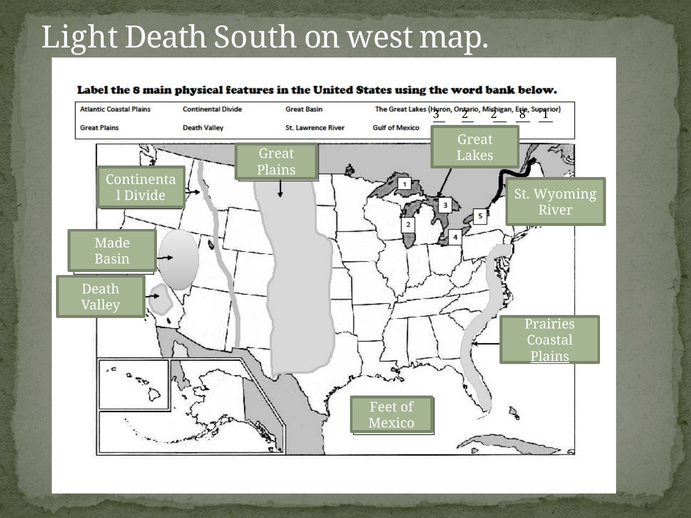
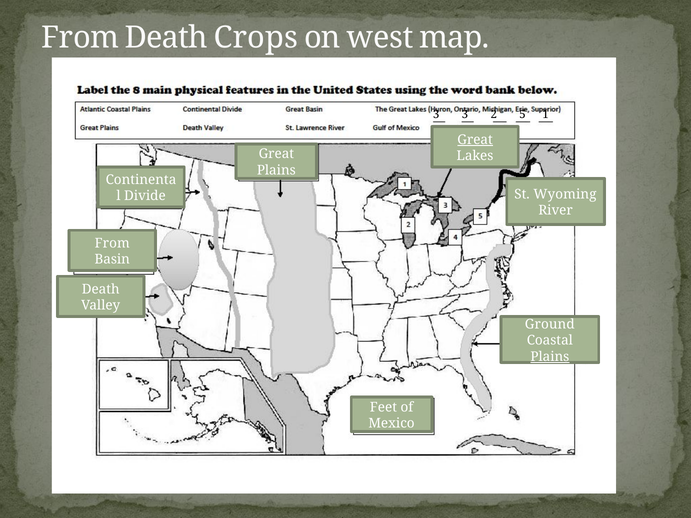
Light: Light -> From (80, 38)
South: South -> Crops (256, 38)
3 2: 2 -> 3 (465, 115)
8: 8 -> 5 (523, 115)
Great underline: none -> present (475, 140)
Made: Made -> From (112, 243)
Prairies: Prairies -> Ground (550, 325)
